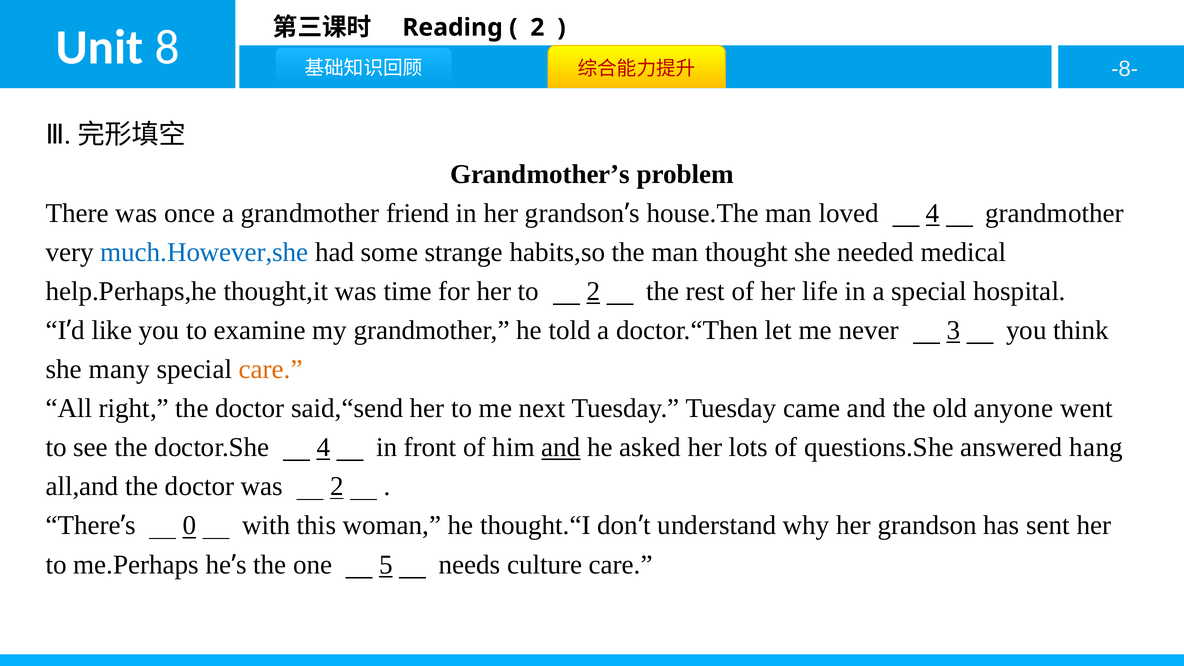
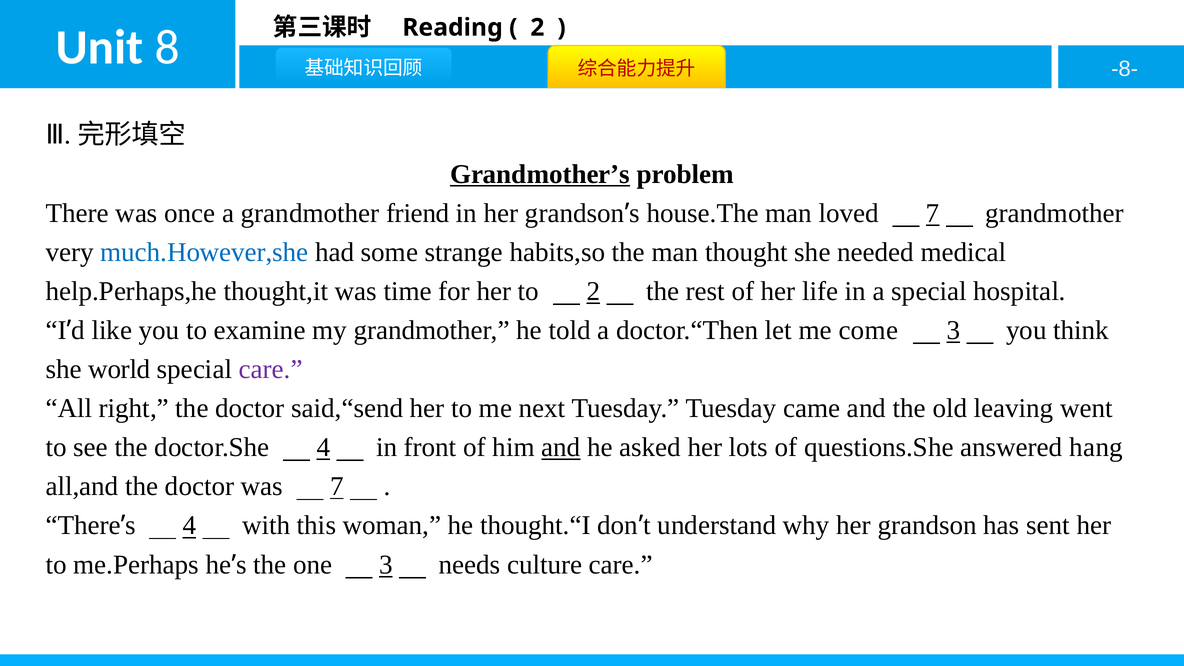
Grandmother’s underline: none -> present (540, 174)
loved 4: 4 -> 7 (933, 213)
never: never -> come (868, 330)
many: many -> world (119, 369)
care colour: orange -> purple (271, 369)
anyone: anyone -> leaving (1014, 408)
was 2: 2 -> 7 (337, 486)
0: 0 -> 4 (189, 526)
one 5: 5 -> 3 (386, 565)
